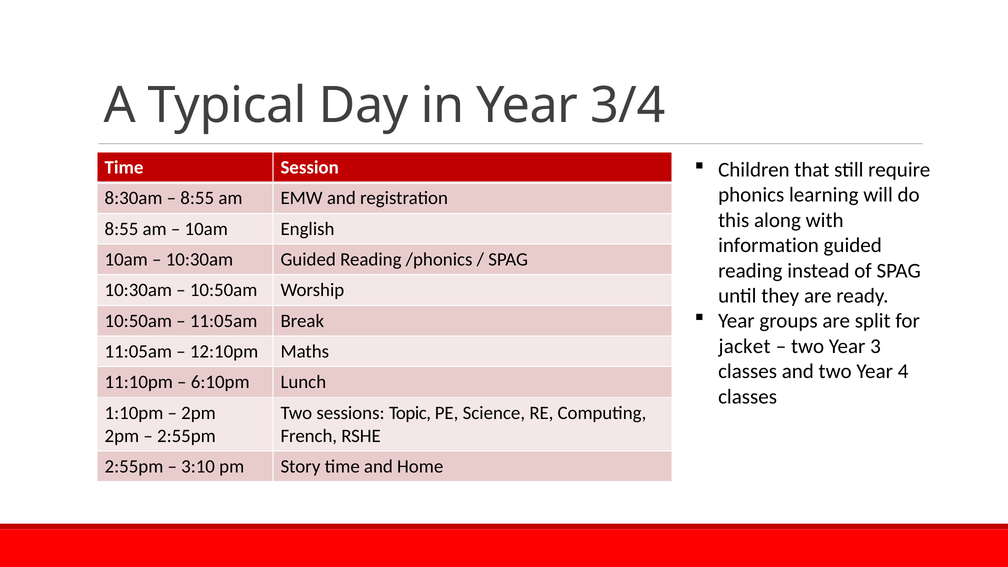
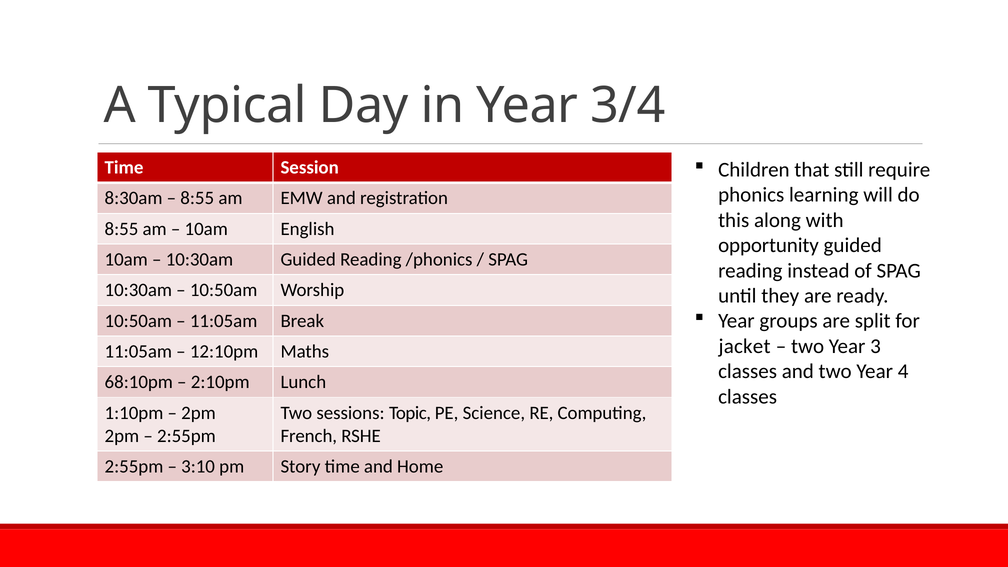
information: information -> opportunity (769, 245)
11:10pm: 11:10pm -> 68:10pm (139, 382)
6:10pm: 6:10pm -> 2:10pm (220, 382)
